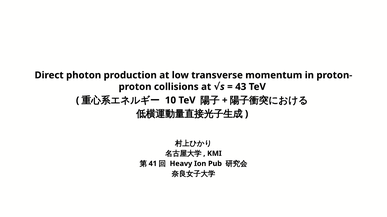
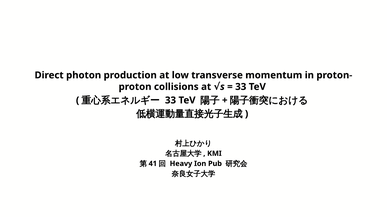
43: 43 -> 33 (241, 87)
10: 10 -> 33 (171, 101)
